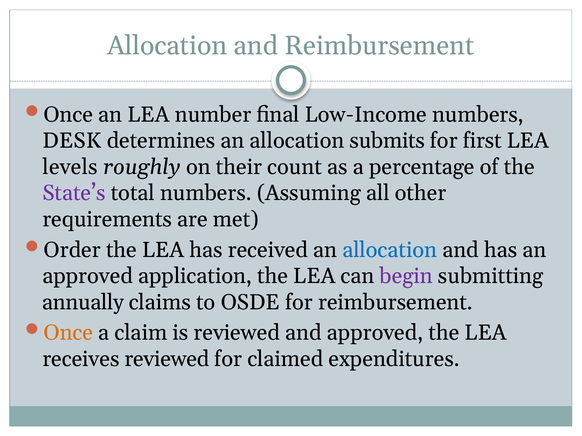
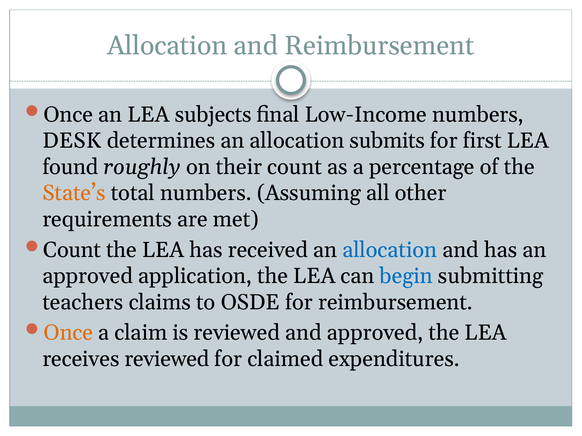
number: number -> subjects (213, 115)
levels: levels -> found (70, 167)
State’s colour: purple -> orange (74, 193)
Order: Order -> Count (72, 250)
begin colour: purple -> blue (406, 276)
annually: annually -> teachers (83, 303)
